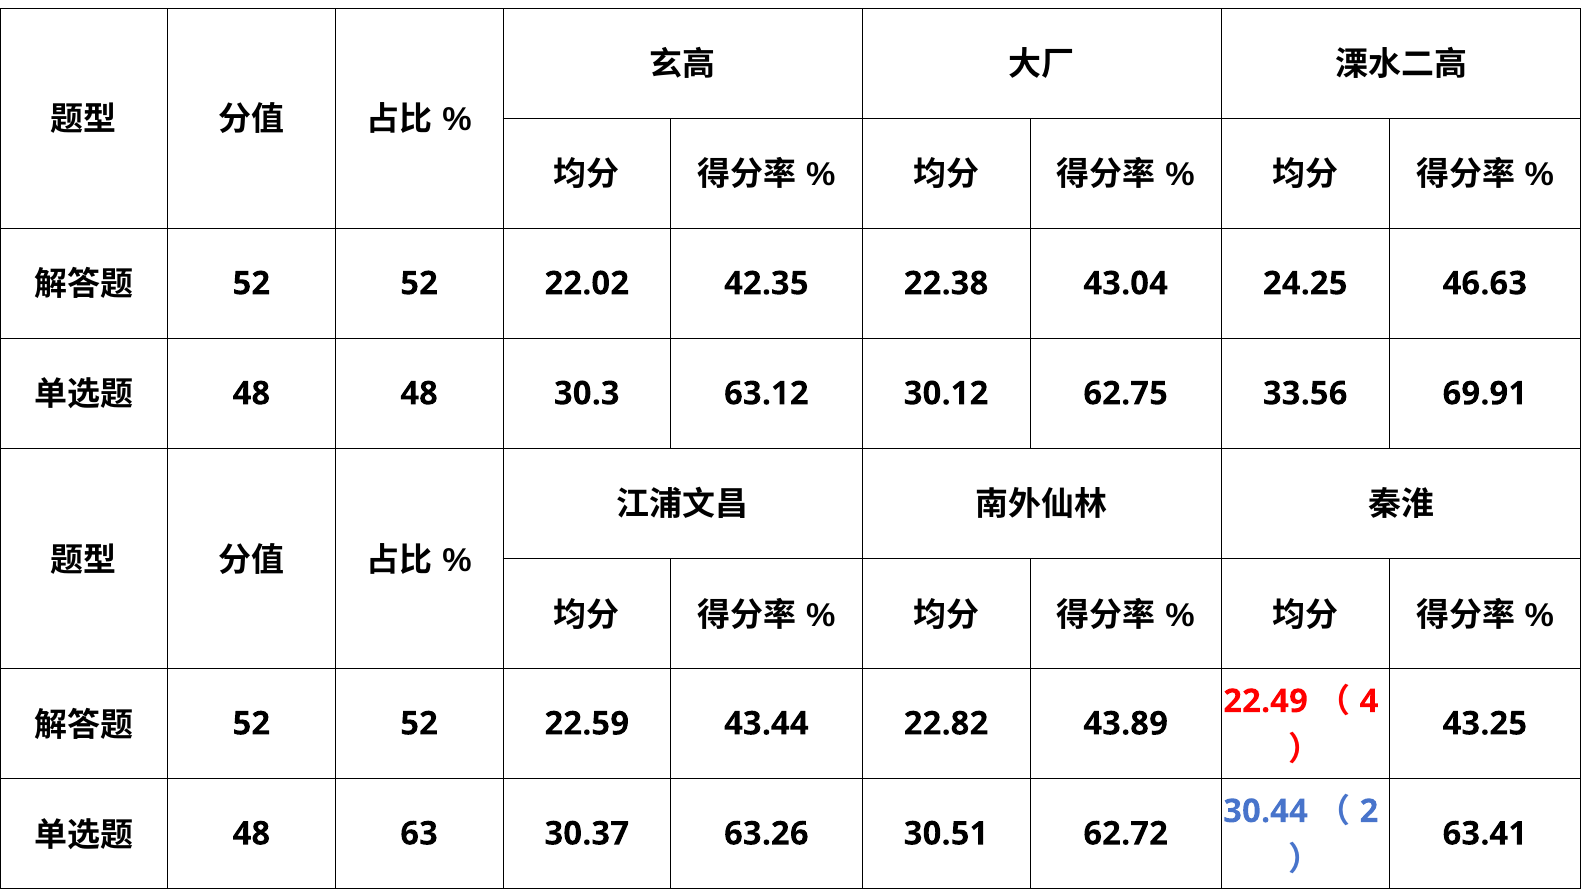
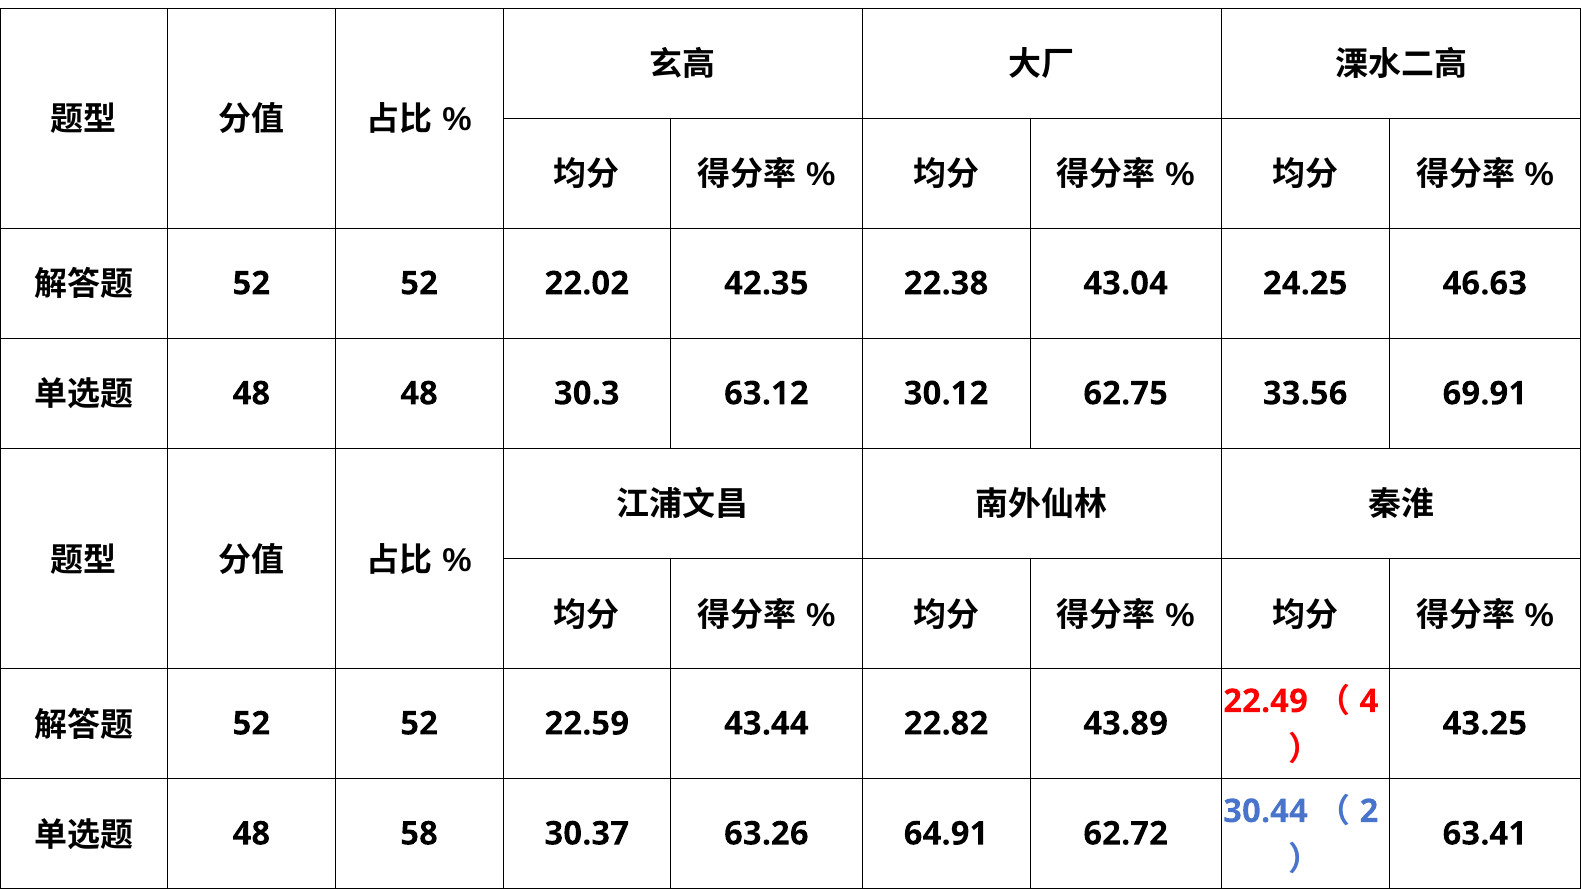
63: 63 -> 58 (419, 834)
30.51: 30.51 -> 64.91 (946, 834)
